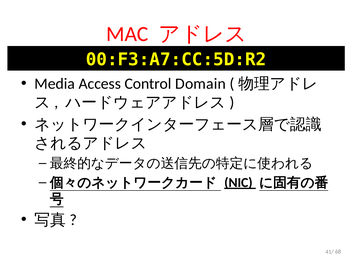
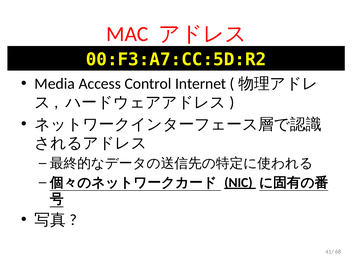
Domain: Domain -> Internet (201, 84)
